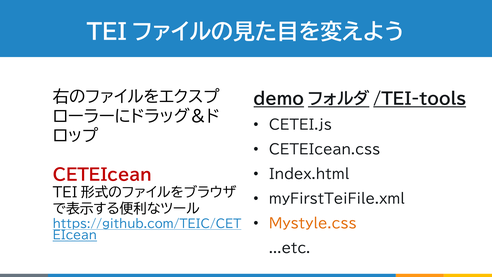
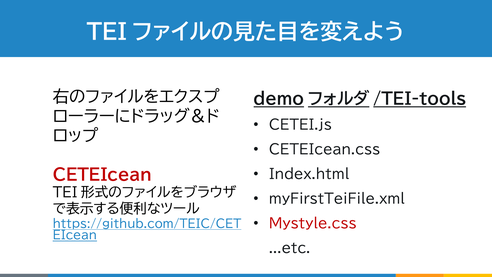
Mystyle.css colour: orange -> red (313, 223)
